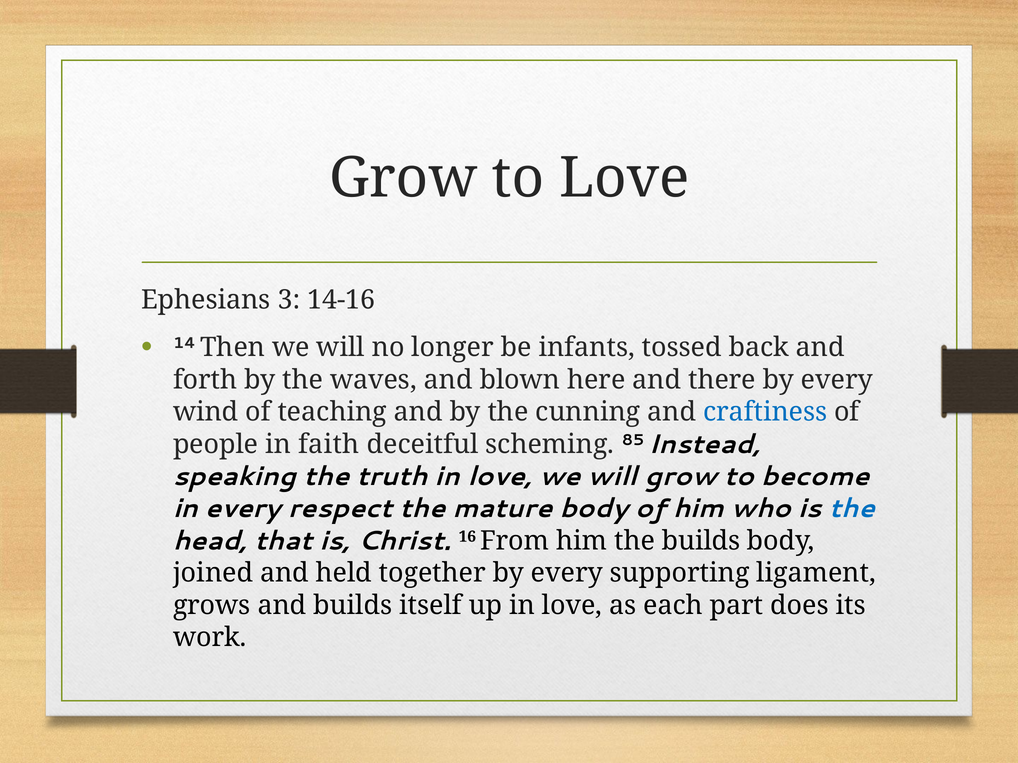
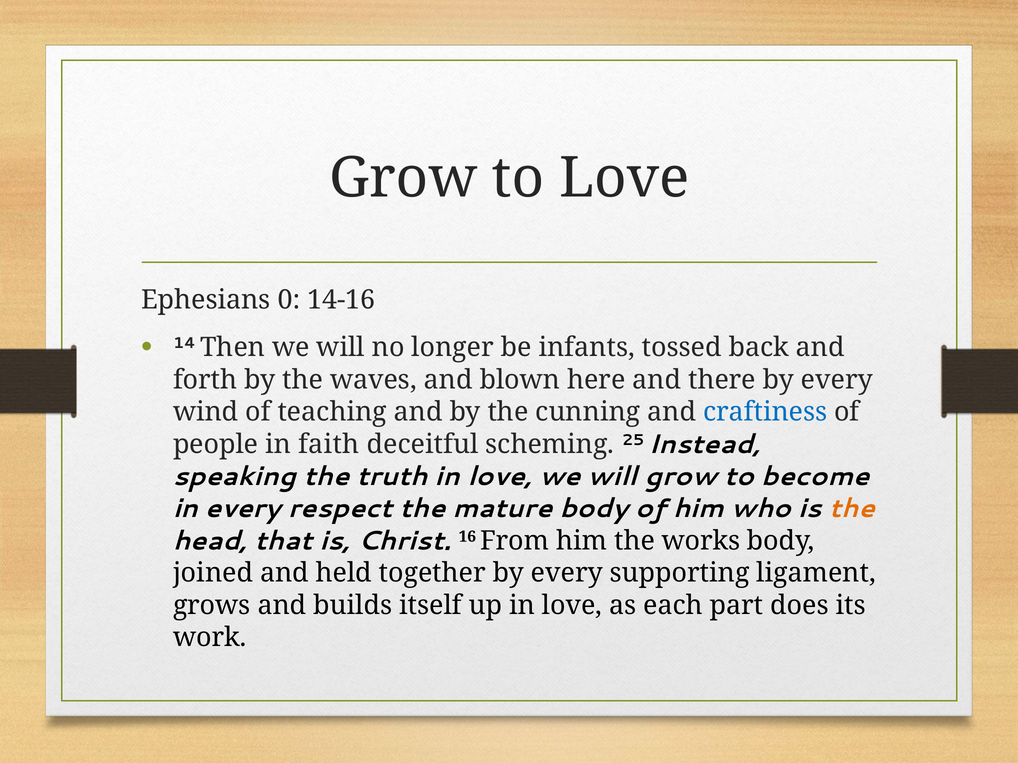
3: 3 -> 0 (289, 300)
85: 85 -> 25 (633, 440)
the colour: blue -> orange (852, 509)
the builds: builds -> works (701, 541)
